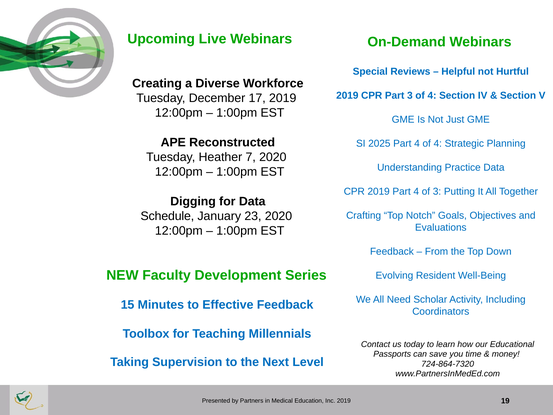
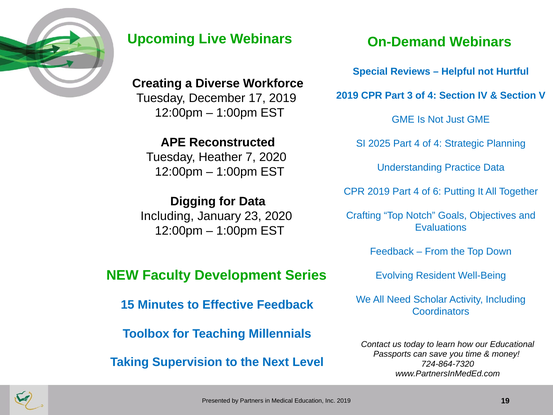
of 3: 3 -> 6 (437, 192)
Schedule: Schedule -> Including (167, 216)
